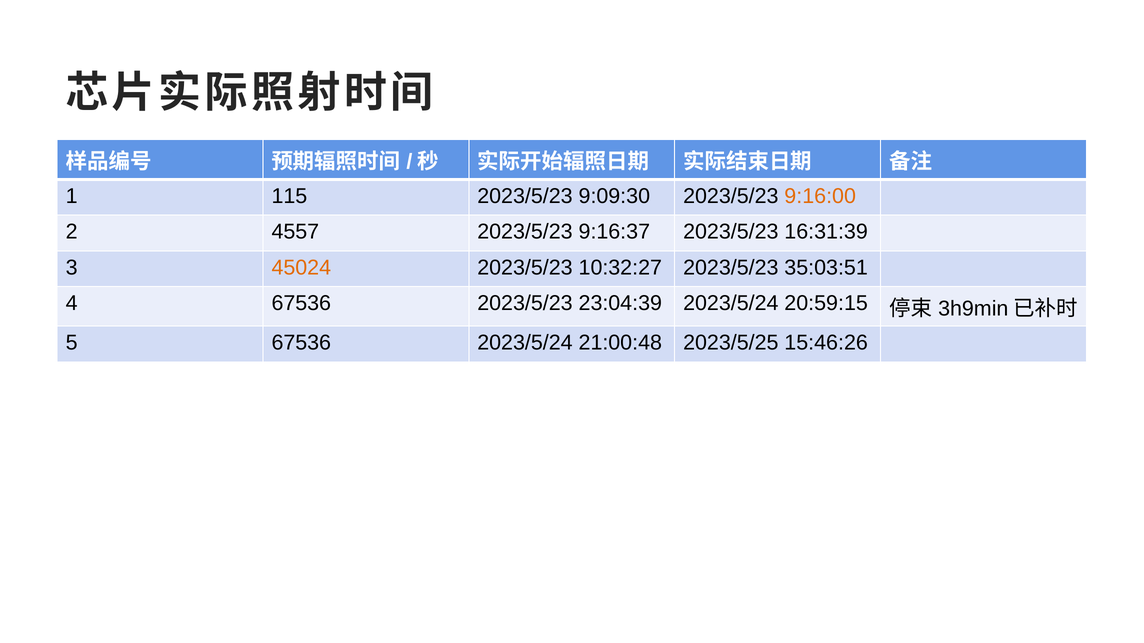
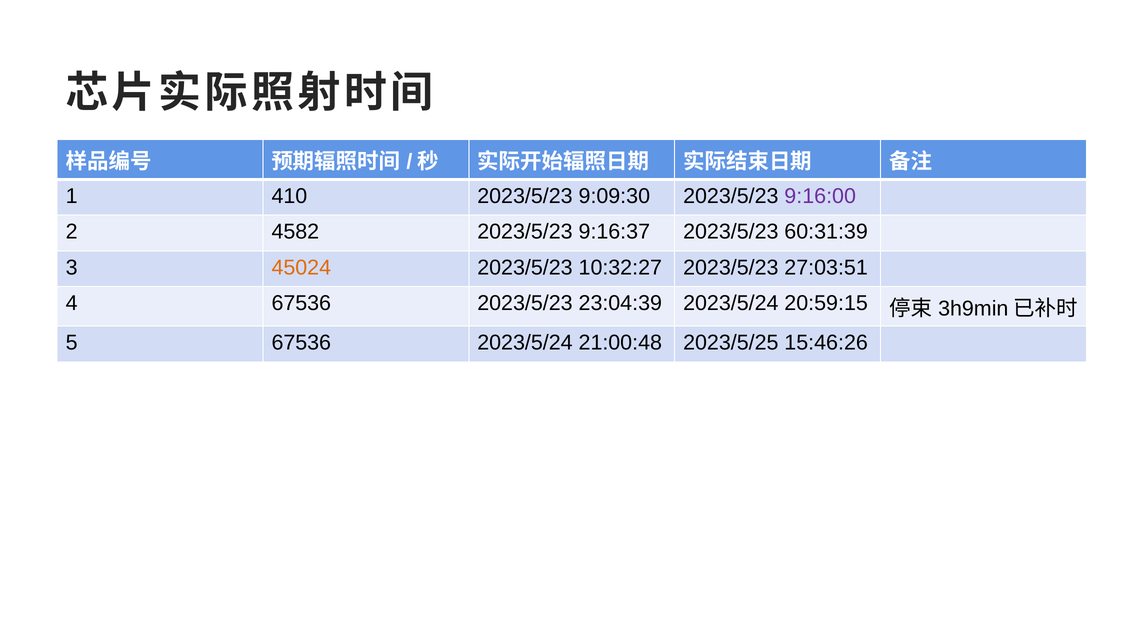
115: 115 -> 410 (289, 196)
9:16:00 colour: orange -> purple (820, 196)
4557: 4557 -> 4582 (295, 232)
16:31:39: 16:31:39 -> 60:31:39 (826, 232)
35:03:51: 35:03:51 -> 27:03:51 (826, 268)
